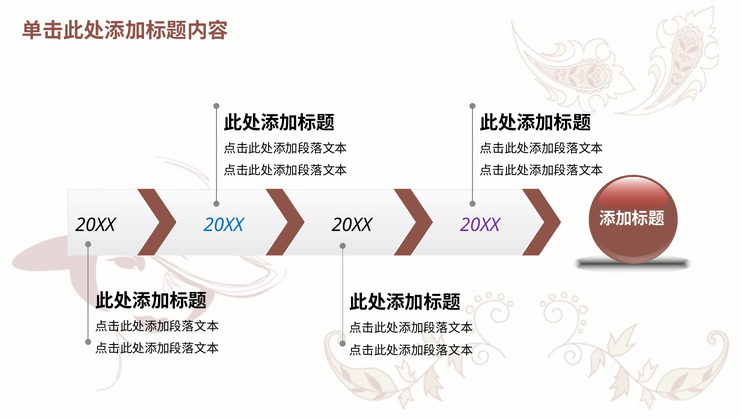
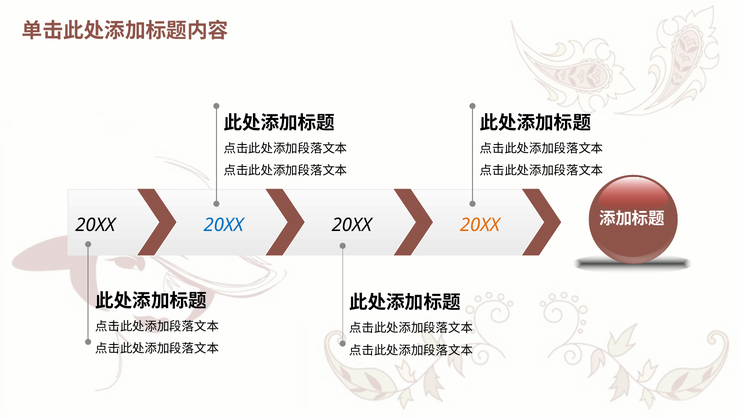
20XX colour: purple -> orange (480, 225)
